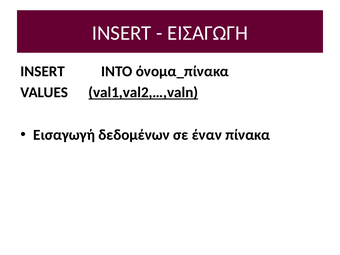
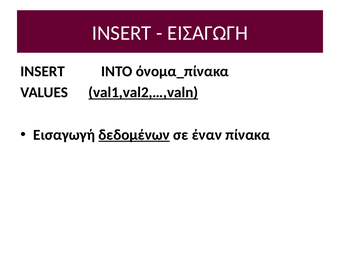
δεδομένων underline: none -> present (134, 135)
